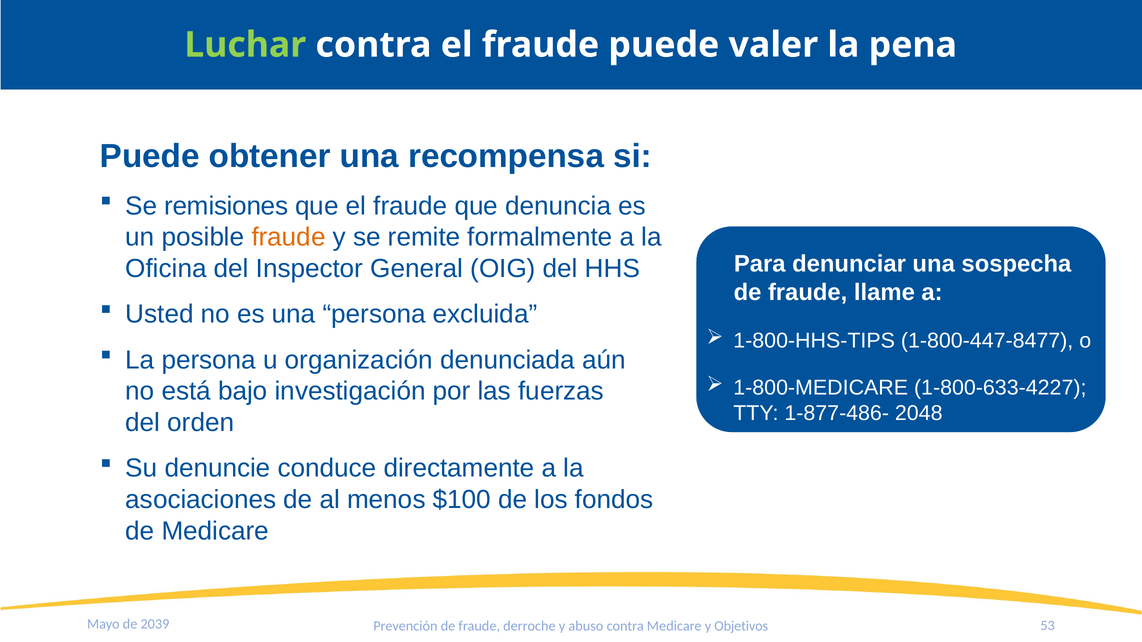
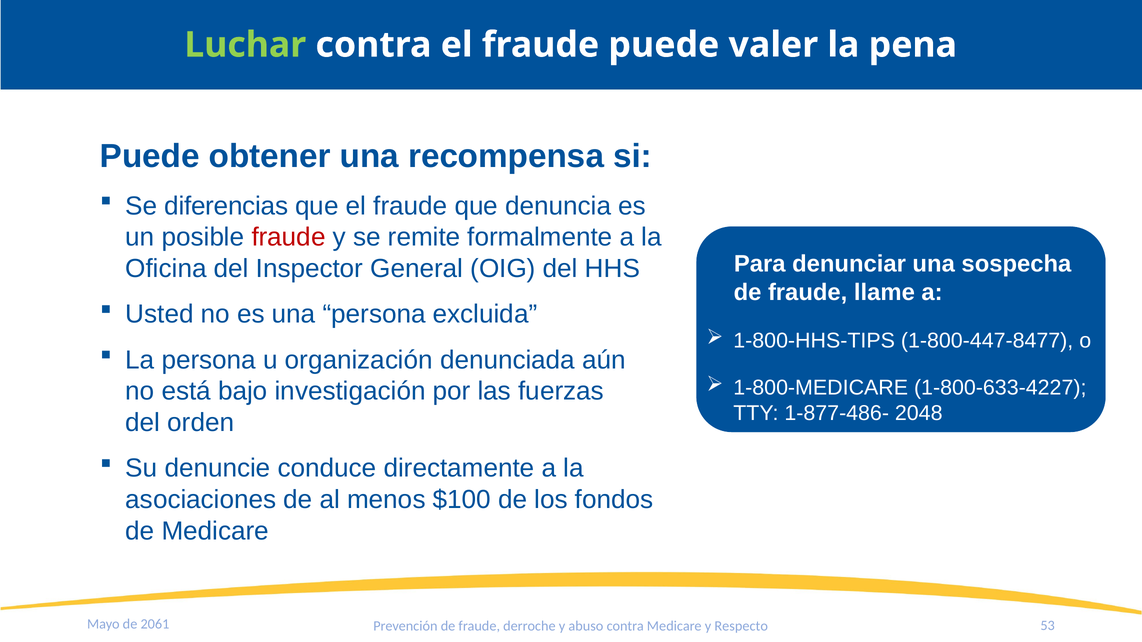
remisiones: remisiones -> diferencias (226, 206)
fraude colour: orange -> red (289, 237)
2039: 2039 -> 2061 (155, 625)
Objetivos: Objetivos -> Respecto (741, 626)
